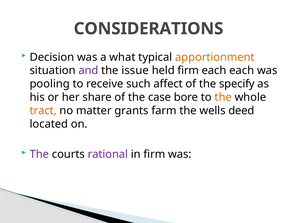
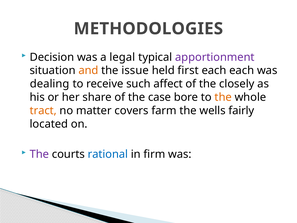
CONSIDERATIONS: CONSIDERATIONS -> METHODOLOGIES (148, 29)
what: what -> legal (122, 57)
apportionment colour: orange -> purple (215, 57)
and colour: purple -> orange (88, 70)
held firm: firm -> first (188, 70)
pooling: pooling -> dealing (50, 84)
specify: specify -> closely (237, 84)
grants: grants -> covers (132, 111)
deed: deed -> fairly (241, 111)
rational colour: purple -> blue (108, 154)
